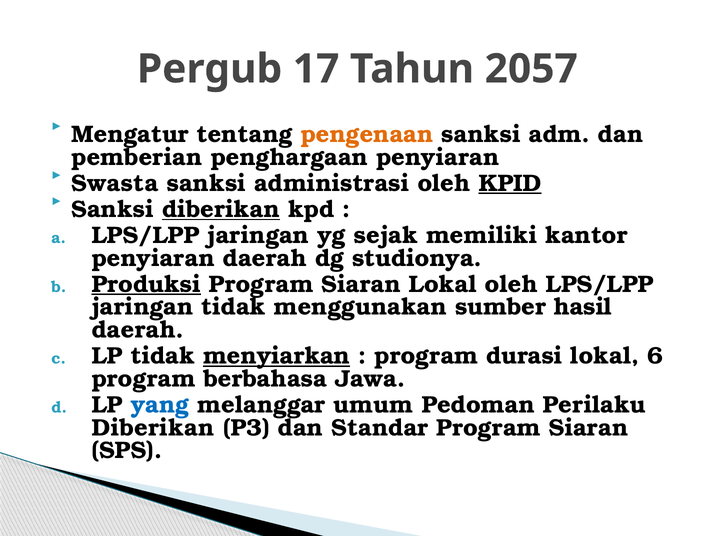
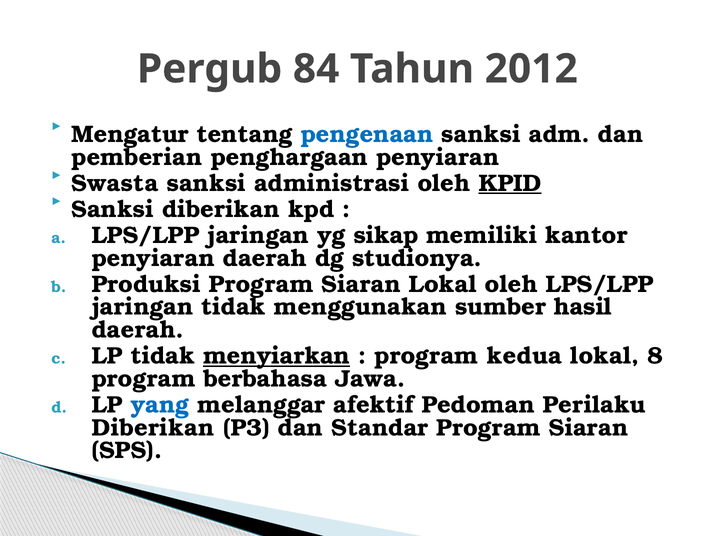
17: 17 -> 84 (316, 69)
2057: 2057 -> 2012 (531, 69)
pengenaan colour: orange -> blue (367, 134)
diberikan underline: present -> none (221, 209)
sejak: sejak -> sikap (386, 235)
Produksi underline: present -> none (146, 284)
durasi: durasi -> kedua (524, 356)
6: 6 -> 8 (655, 356)
umum: umum -> afektif (374, 405)
